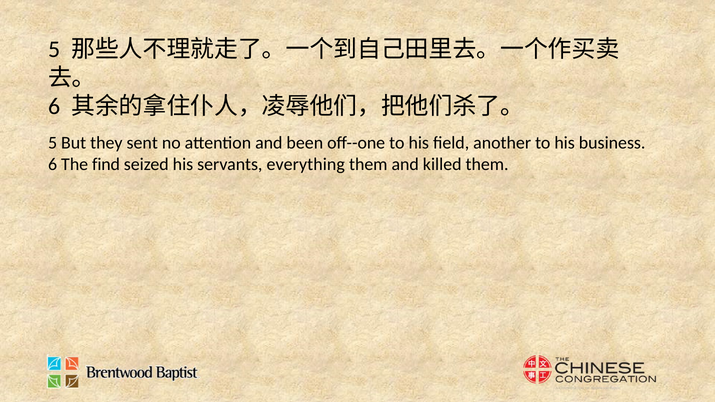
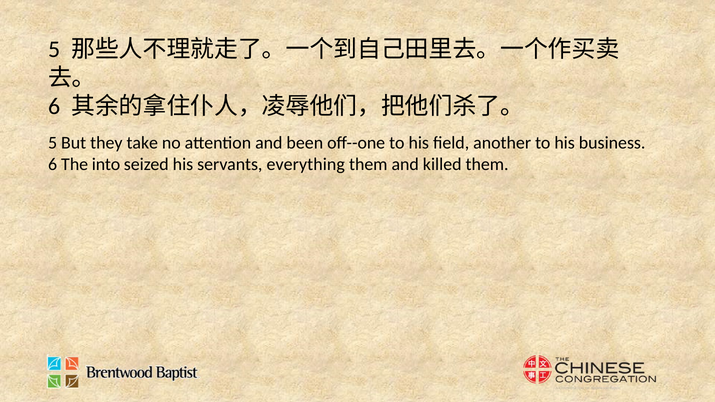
sent: sent -> take (142, 143)
find: find -> into (106, 164)
